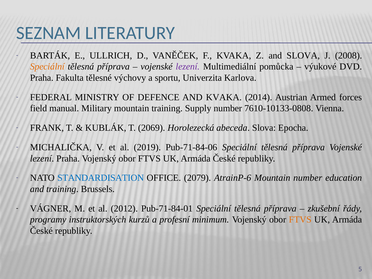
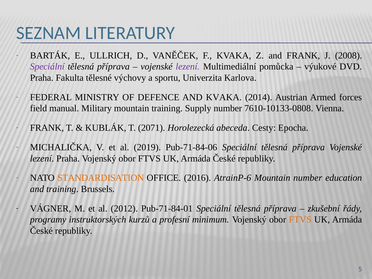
and SLOVA: SLOVA -> FRANK (303, 55)
Speciální colour: orange -> purple (47, 67)
2069: 2069 -> 2071 (152, 128)
abeceda Slova: Slova -> Cesty (264, 128)
STANDARDISATION colour: blue -> orange (101, 178)
2079: 2079 -> 2016 (197, 178)
